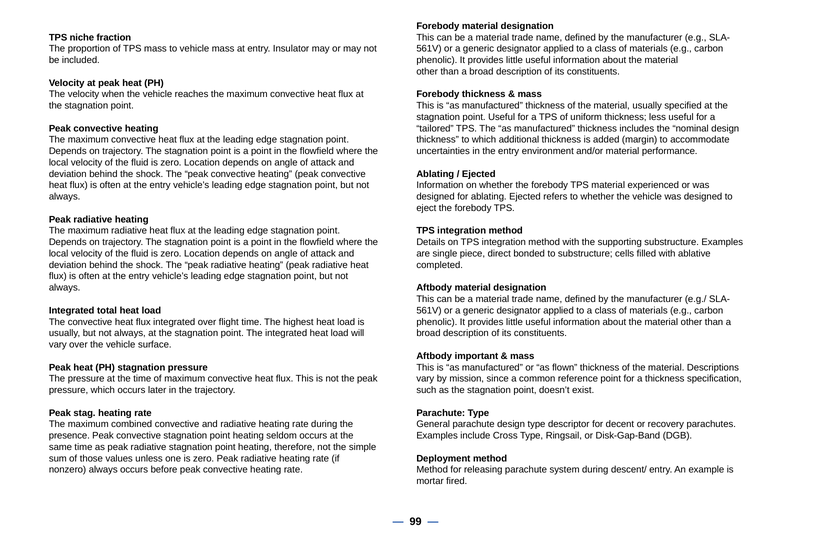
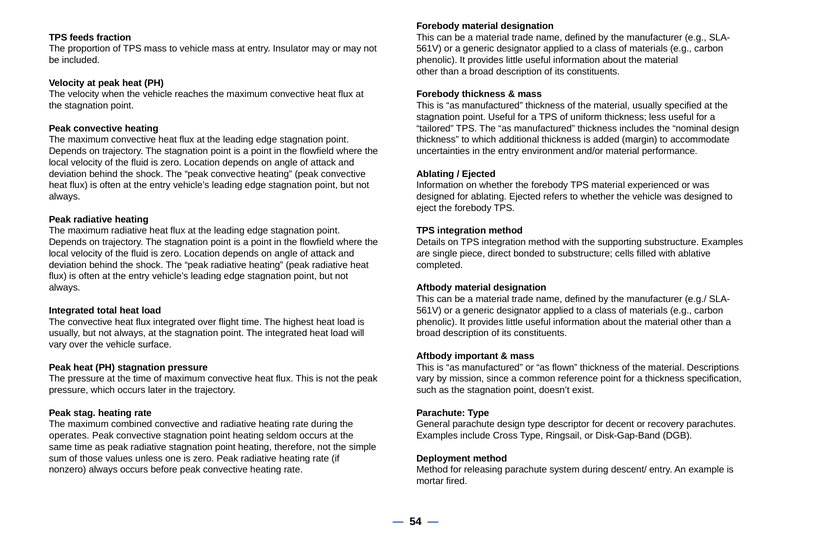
niche: niche -> feeds (82, 37)
presence: presence -> operates (69, 436)
99: 99 -> 54 (416, 522)
